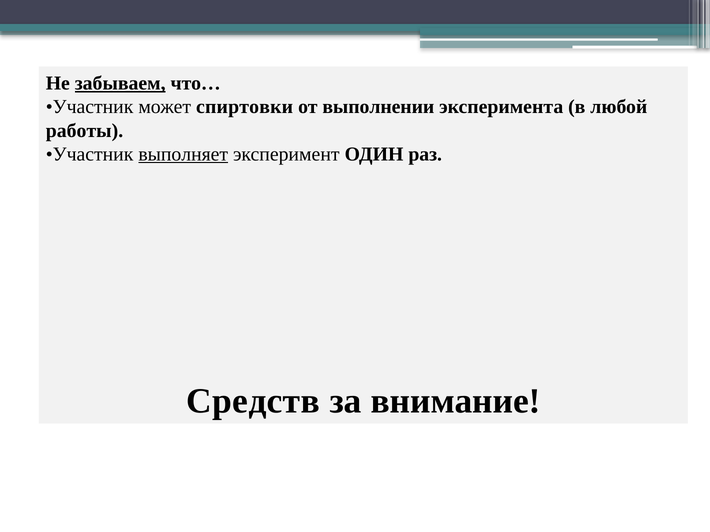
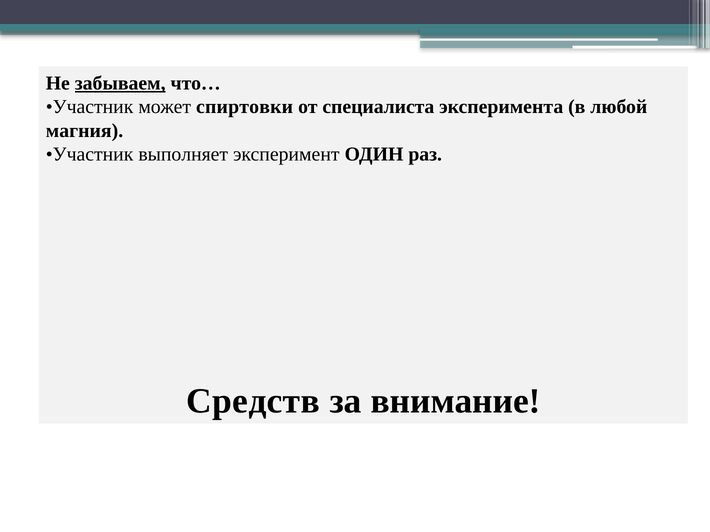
выполнении: выполнении -> специалиста (378, 107)
работы: работы -> магния (85, 131)
выполняет underline: present -> none (183, 154)
